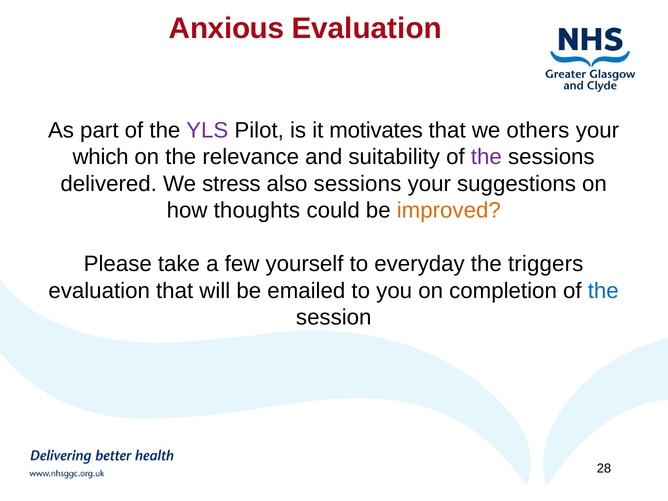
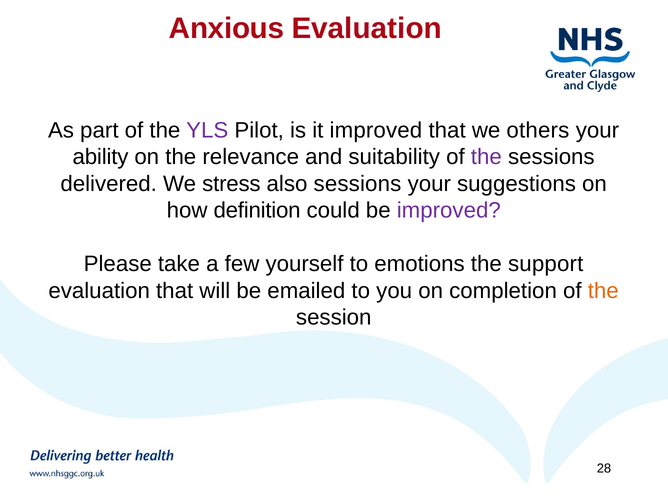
it motivates: motivates -> improved (376, 130)
which: which -> ability (101, 157)
thoughts: thoughts -> definition (257, 211)
improved colour: orange -> purple (449, 211)
everyday: everyday -> emotions (420, 264)
triggers: triggers -> support (546, 264)
the colour: blue -> orange (603, 291)
